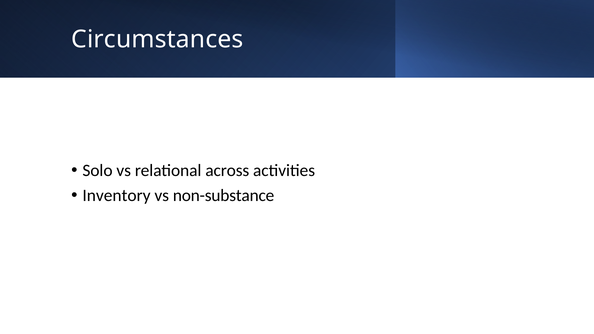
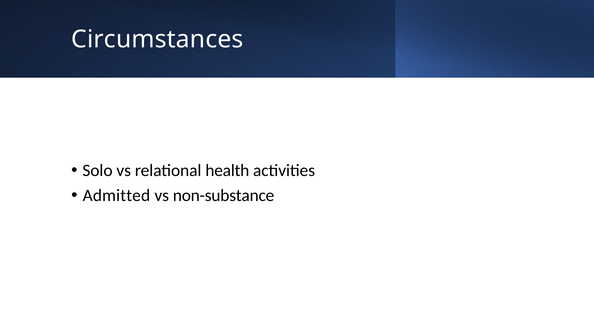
across: across -> health (227, 171)
Inventory: Inventory -> Admitted (116, 195)
